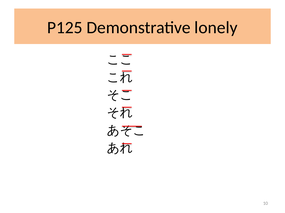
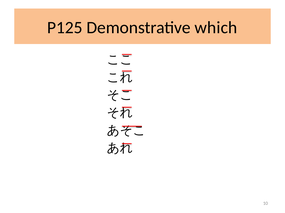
lonely: lonely -> which (216, 28)
